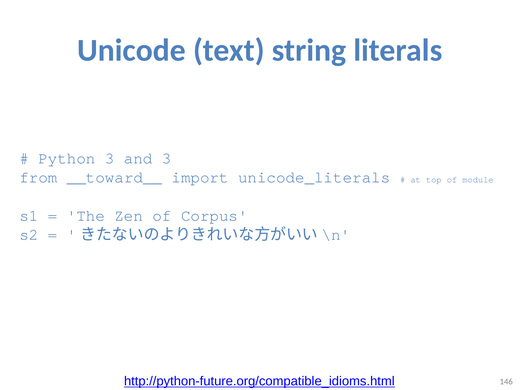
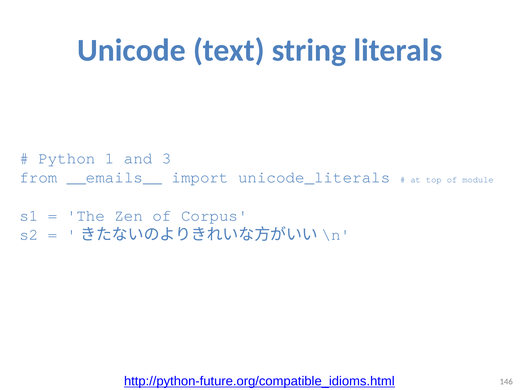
Python 3: 3 -> 1 (110, 158)
__toward__: __toward__ -> __emails__ (115, 177)
